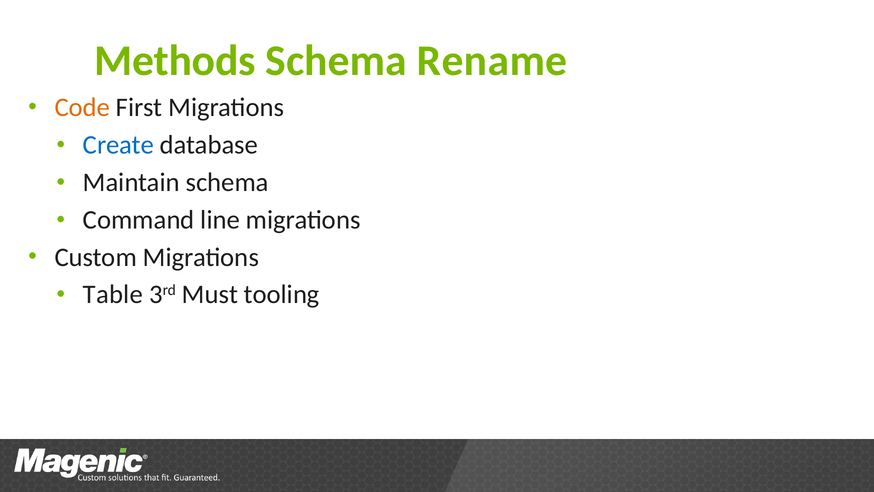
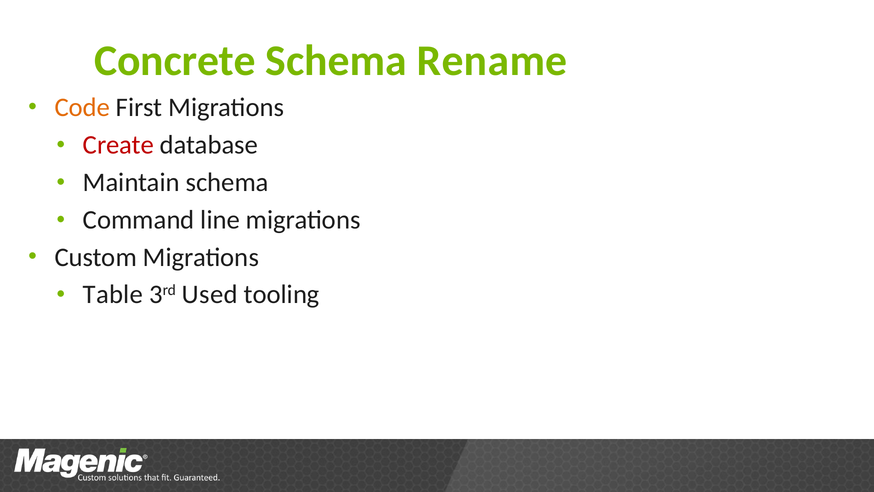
Methods: Methods -> Concrete (175, 61)
Create colour: blue -> red (118, 145)
Must: Must -> Used (210, 294)
